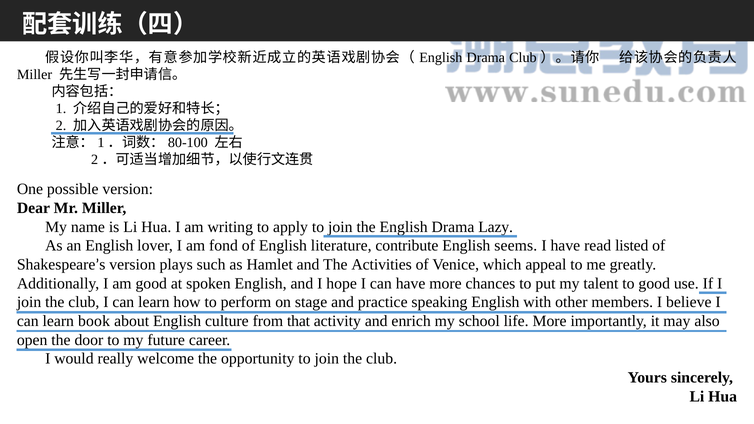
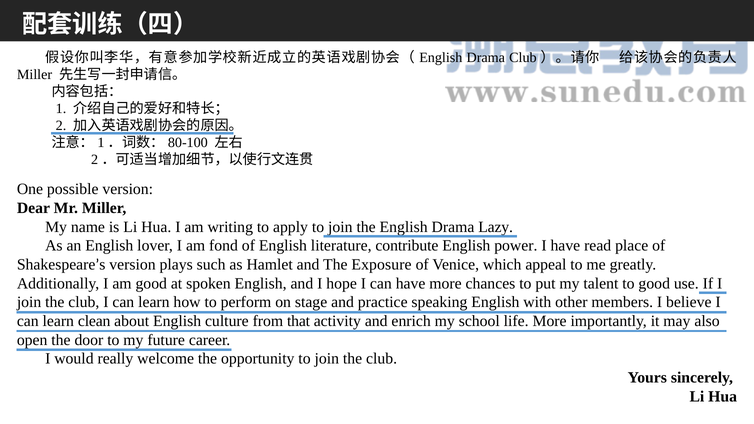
seems: seems -> power (516, 246)
listed: listed -> place (632, 246)
Activities: Activities -> Exposure (382, 265)
book: book -> clean (94, 321)
